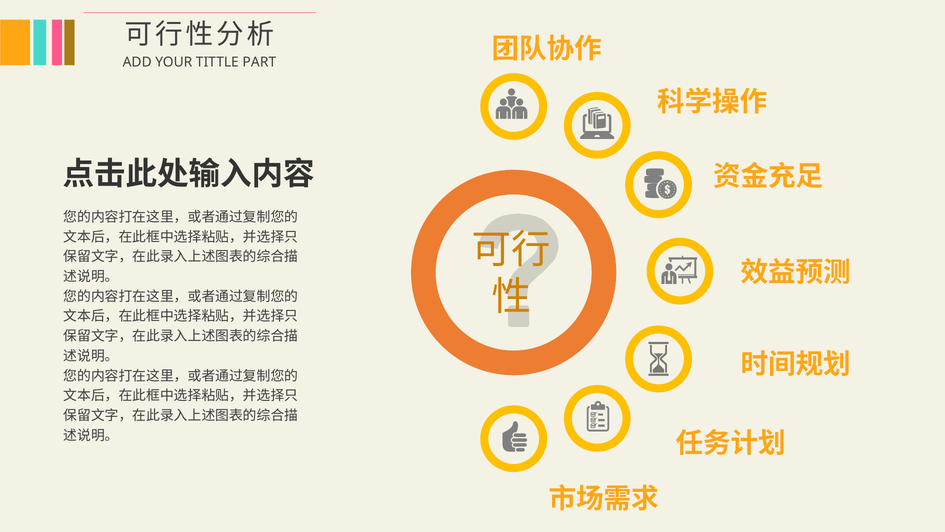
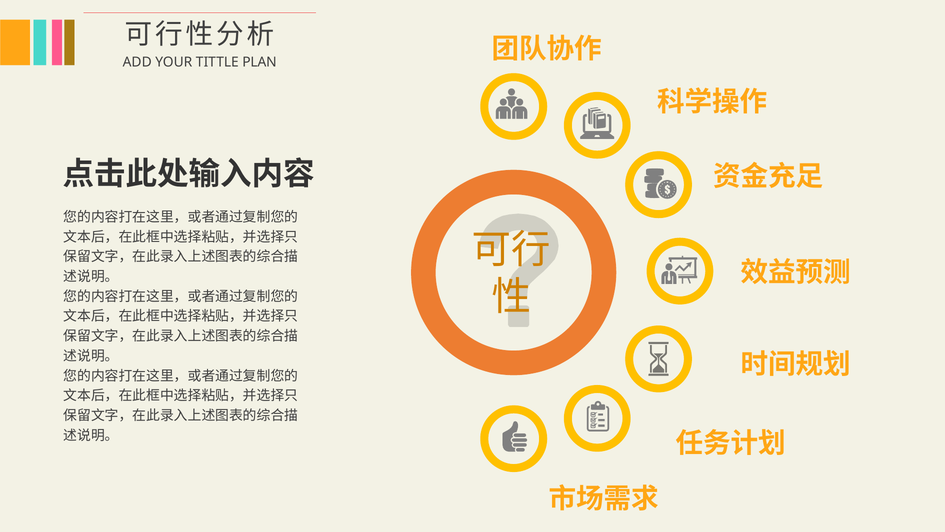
PART: PART -> PLAN (260, 62)
